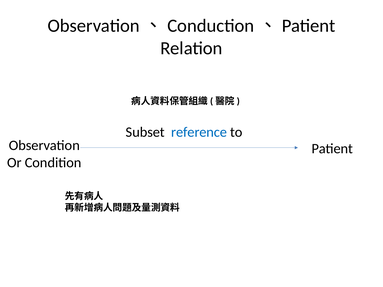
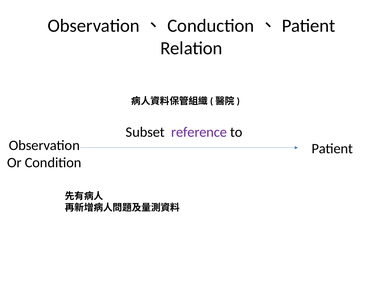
reference colour: blue -> purple (199, 132)
